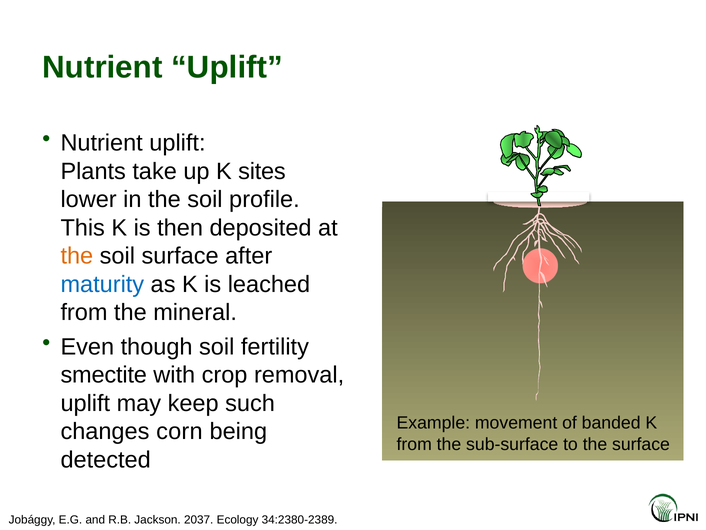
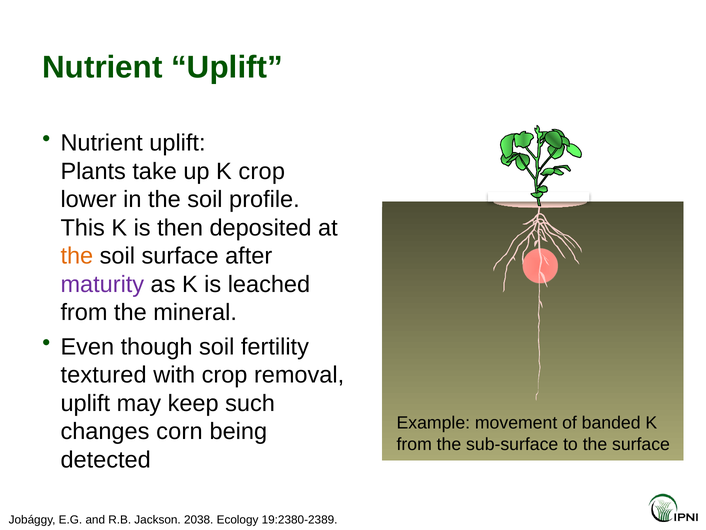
K sites: sites -> crop (262, 171)
maturity colour: blue -> purple (102, 284)
smectite: smectite -> textured (104, 375)
2037: 2037 -> 2038 (199, 519)
34:2380-2389: 34:2380-2389 -> 19:2380-2389 (300, 519)
